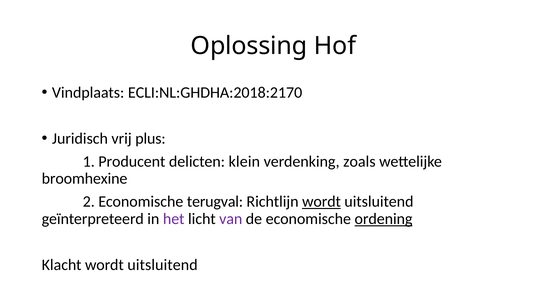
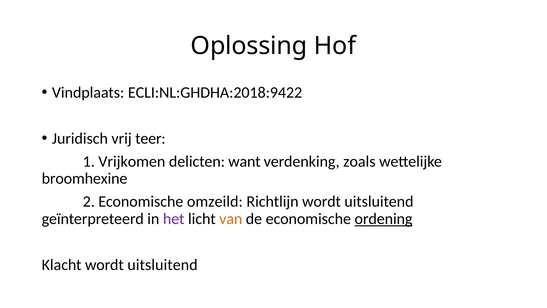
ECLI:NL:GHDHA:2018:2170: ECLI:NL:GHDHA:2018:2170 -> ECLI:NL:GHDHA:2018:9422 (215, 92)
plus: plus -> teer (150, 138)
Producent: Producent -> Vrijkomen (132, 161)
klein: klein -> want (244, 161)
terugval: terugval -> omzeild (215, 201)
wordt underline: present -> none (322, 201)
van colour: purple -> orange (231, 219)
